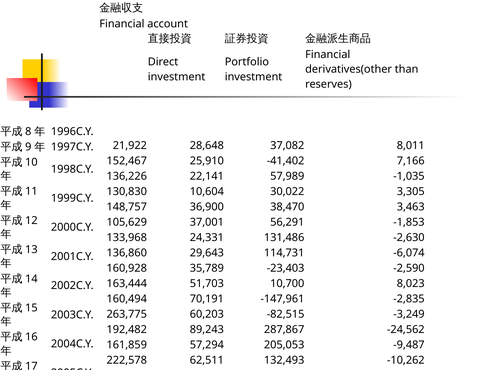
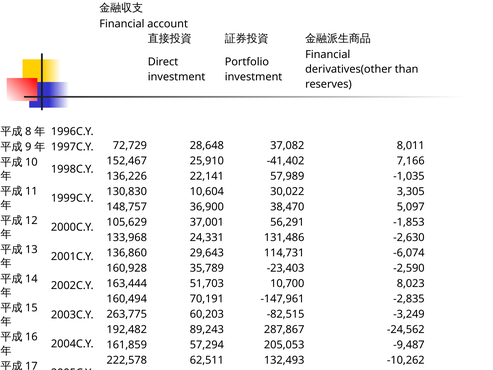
21,922: 21,922 -> 72,729 (130, 145)
3,463: 3,463 -> 5,097 (411, 207)
